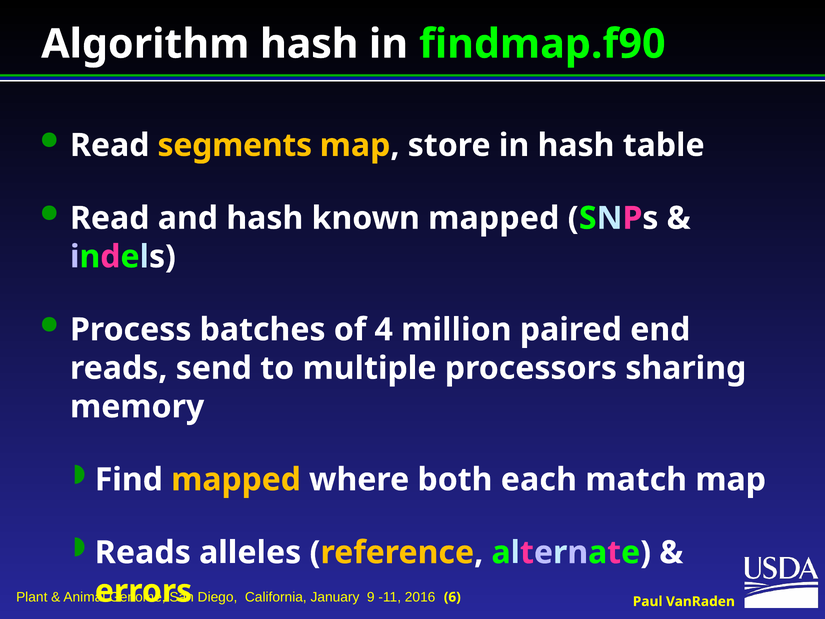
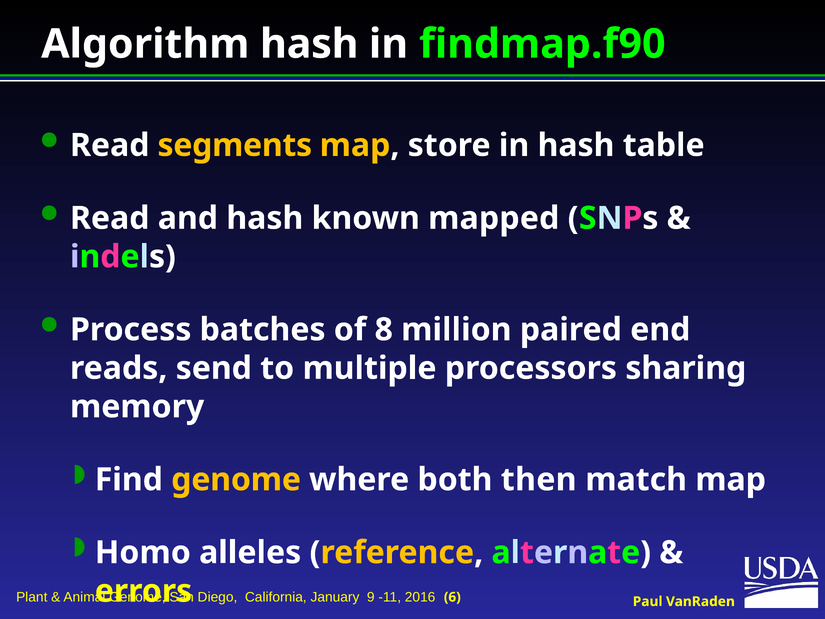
4: 4 -> 8 (384, 330)
Find mapped: mapped -> genome (236, 479)
each: each -> then (539, 479)
Reads: Reads -> Homo (143, 552)
